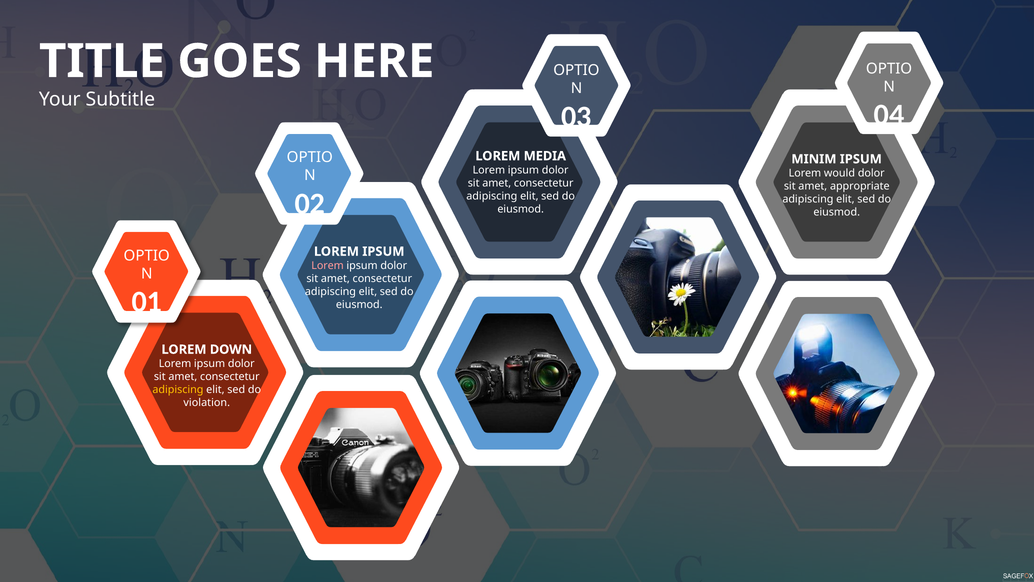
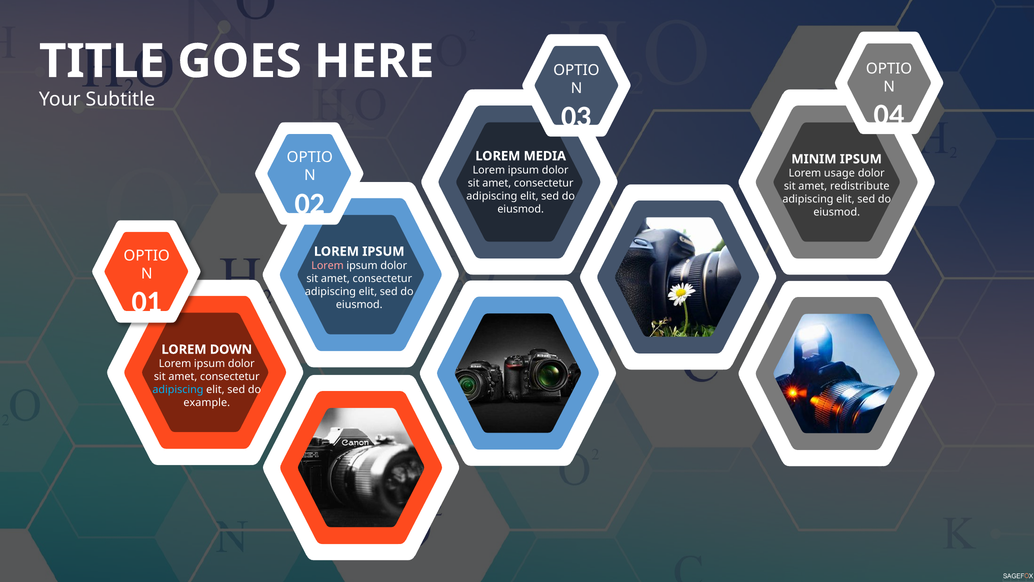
would: would -> usage (839, 173)
appropriate: appropriate -> redistribute (860, 186)
adipiscing colour: yellow -> light blue (178, 389)
violation: violation -> example (207, 402)
